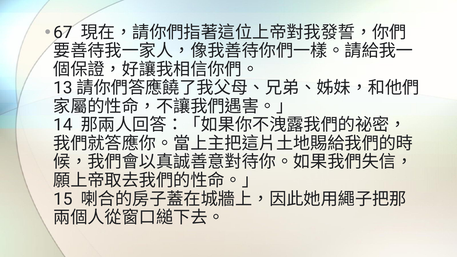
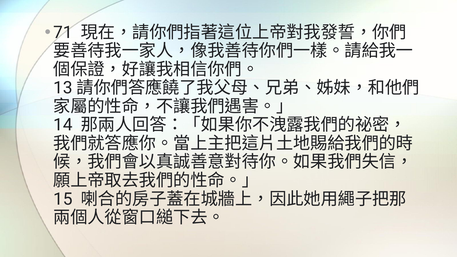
67: 67 -> 71 (63, 32)
